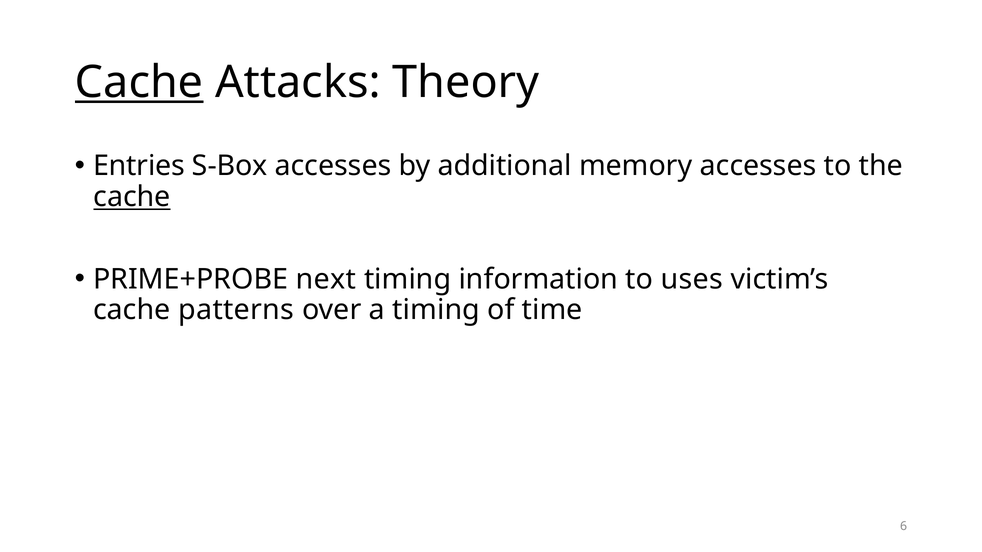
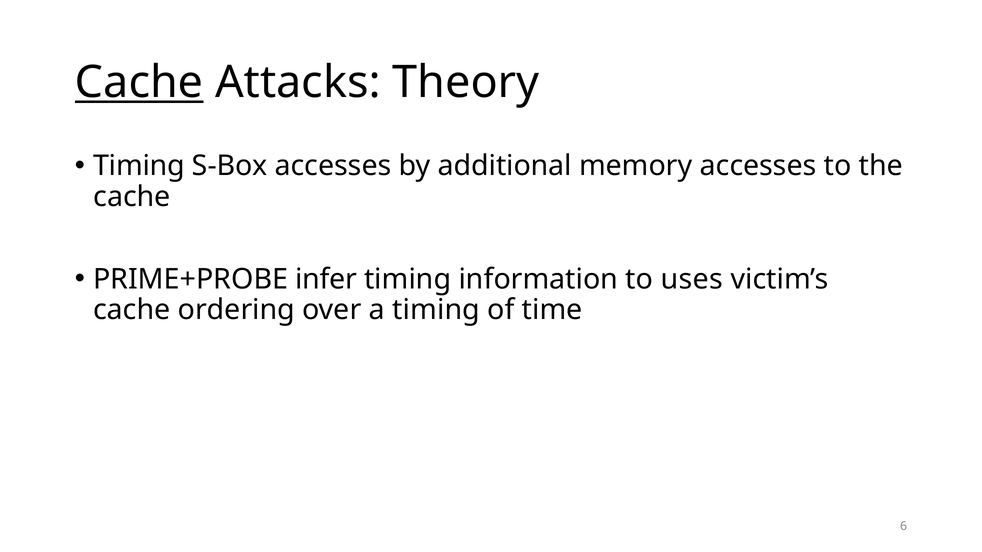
Entries: Entries -> Timing (139, 166)
cache underline: present -> none (132, 197)
next: next -> infer (326, 279)
patterns: patterns -> ordering (236, 310)
